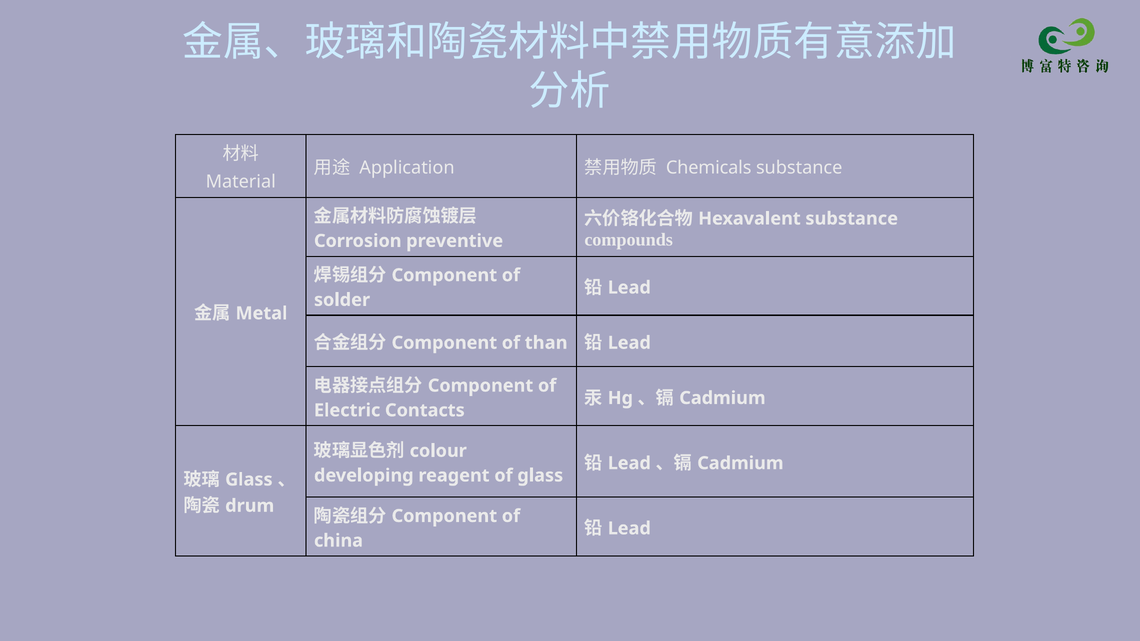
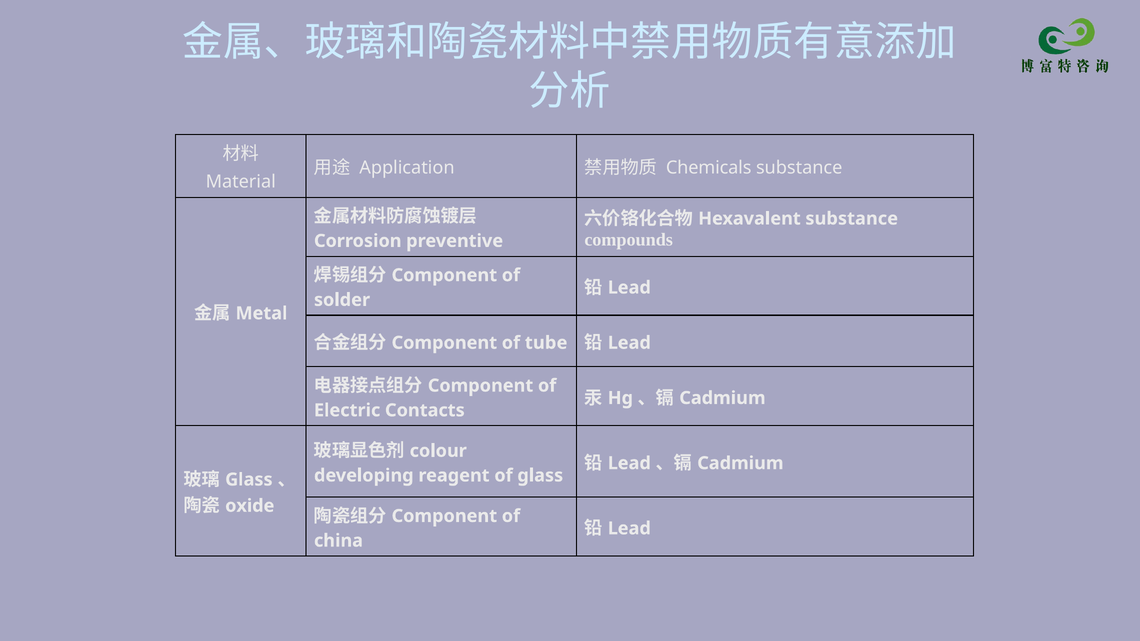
than: than -> tube (546, 343)
drum: drum -> oxide (250, 506)
